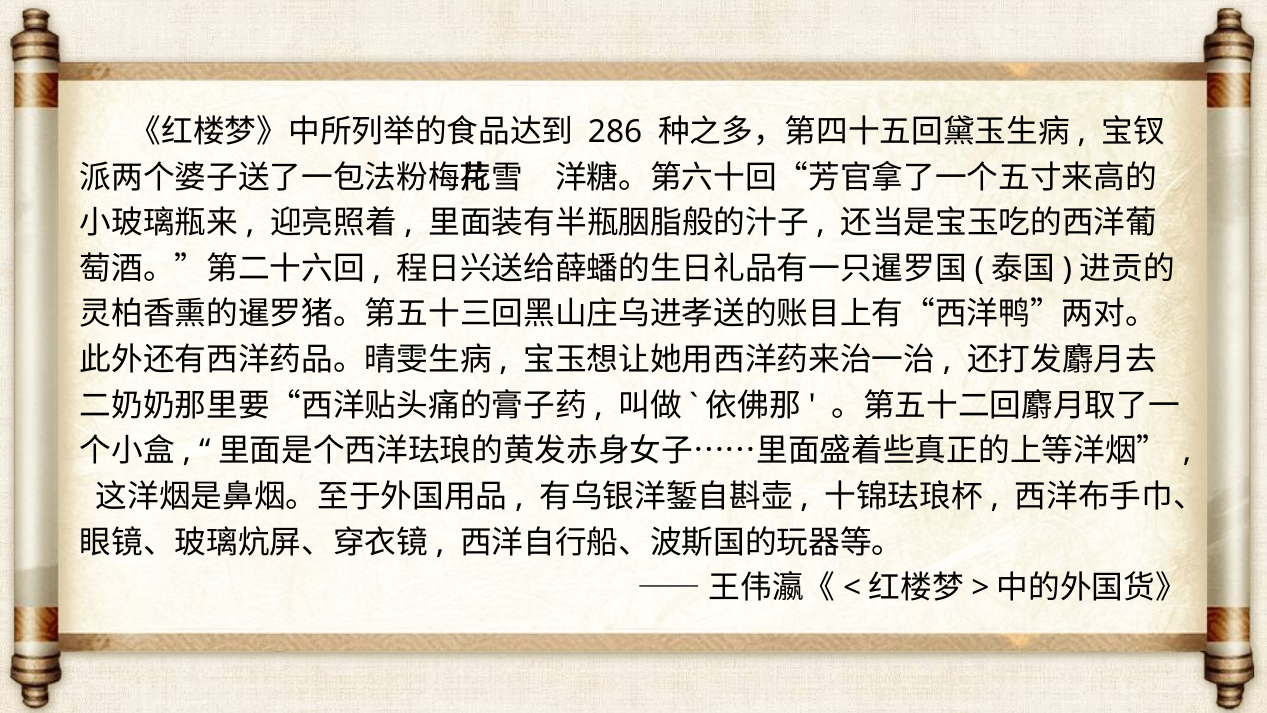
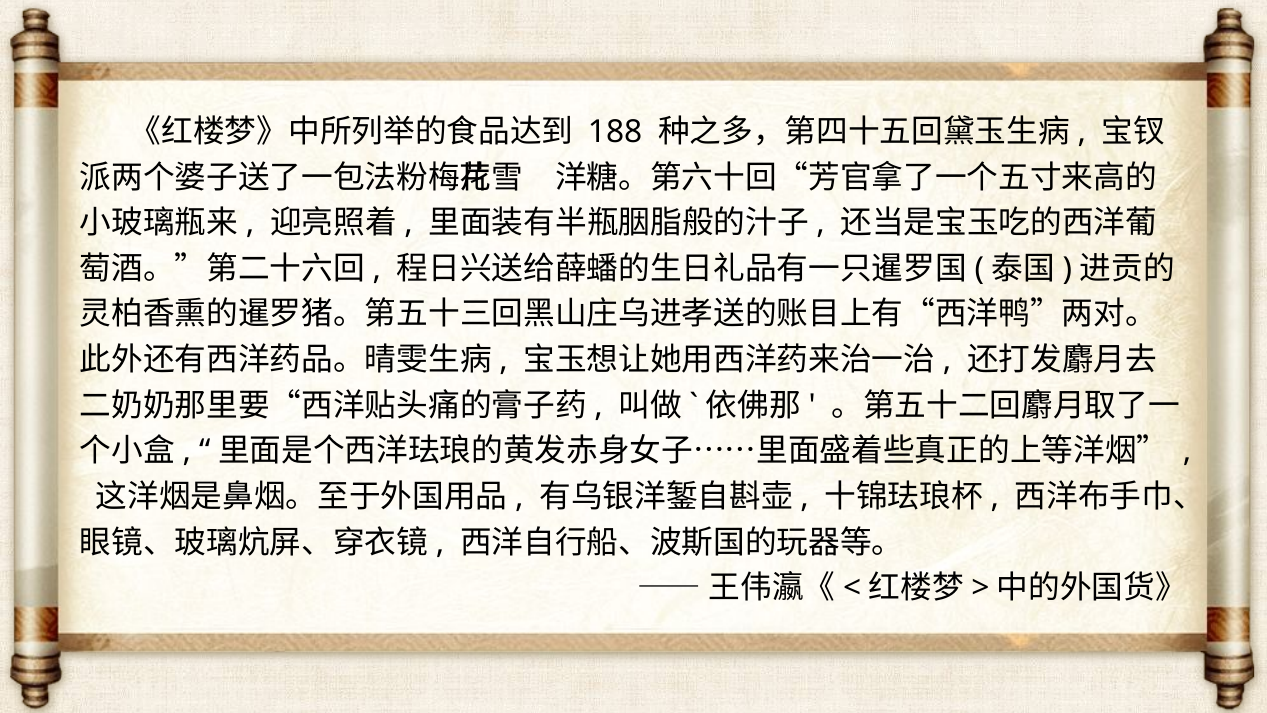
286: 286 -> 188 (615, 132)
